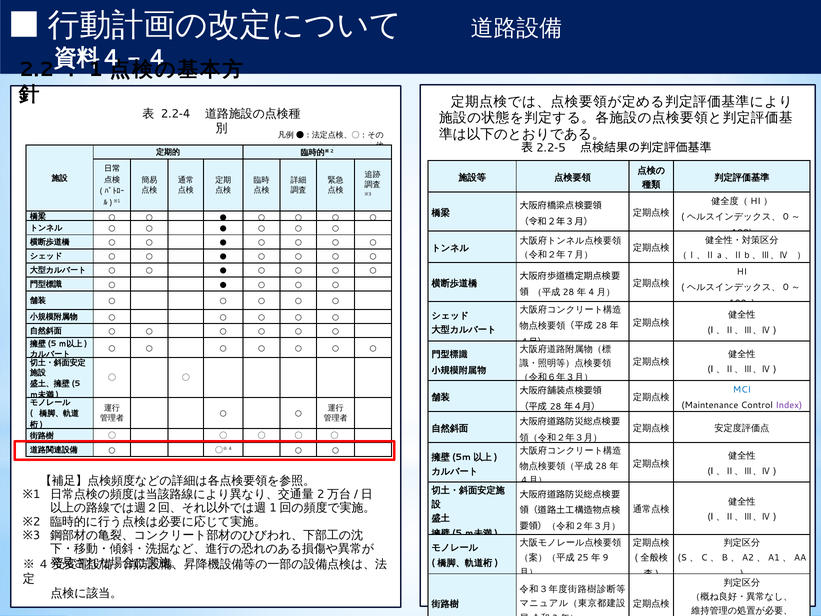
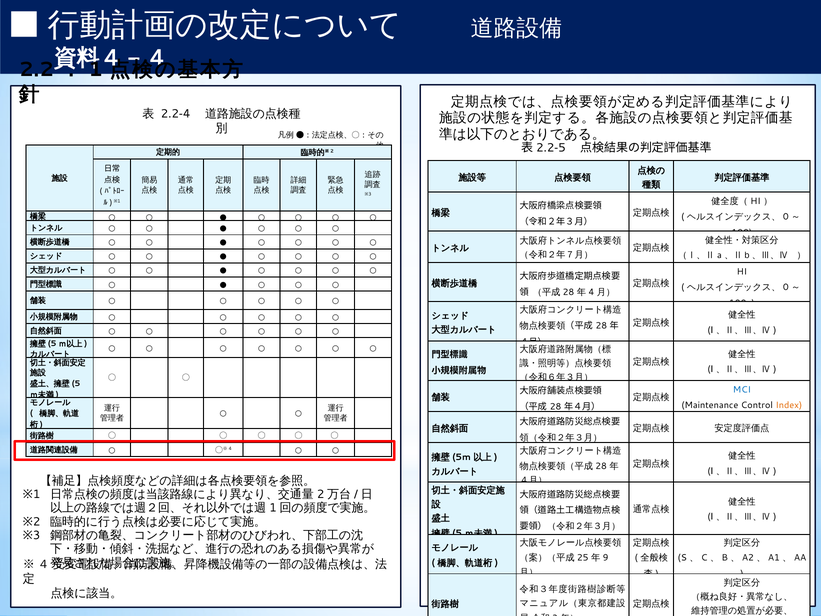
Index colour: purple -> orange (789, 405)
